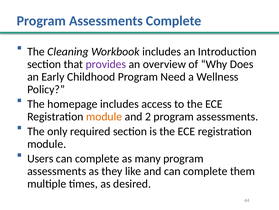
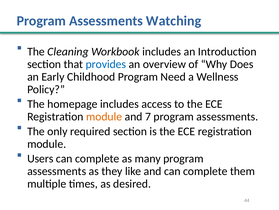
Assessments Complete: Complete -> Watching (174, 21)
provides colour: purple -> blue (106, 64)
2: 2 -> 7 (148, 116)
